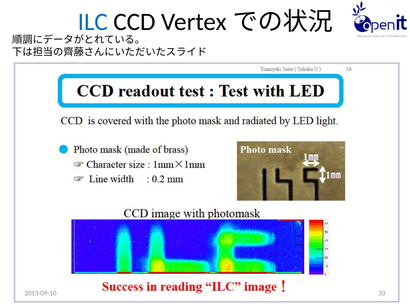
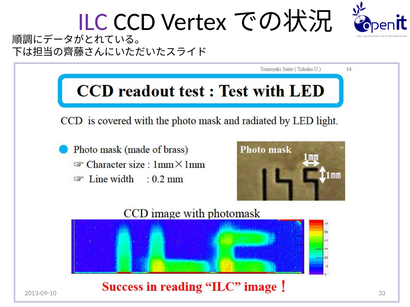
ILC colour: blue -> purple (93, 22)
